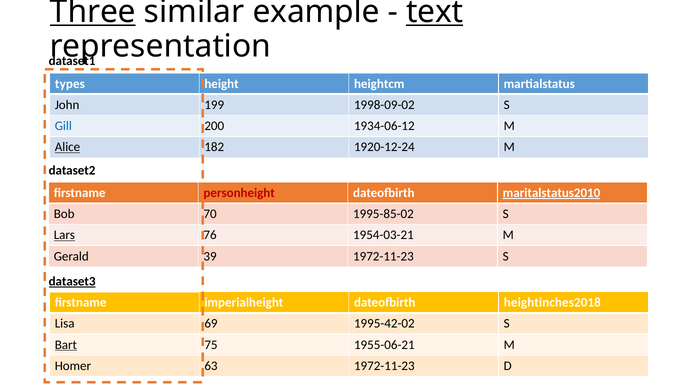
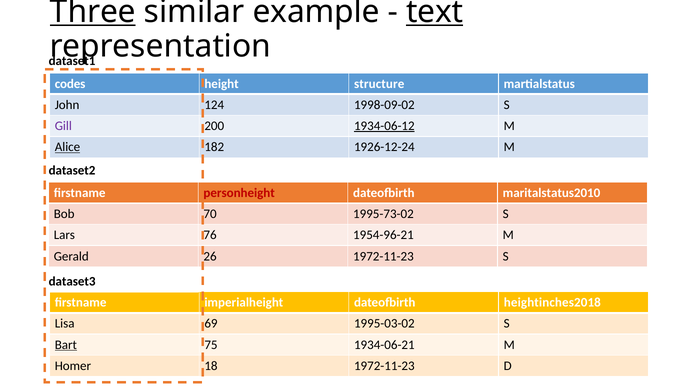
types: types -> codes (70, 84)
heightcm: heightcm -> structure (379, 84)
199: 199 -> 124 (214, 105)
Gill colour: blue -> purple (63, 126)
1934-06-12 underline: none -> present (384, 126)
1920-12-24: 1920-12-24 -> 1926-12-24 (384, 147)
maritalstatus2010 underline: present -> none (551, 193)
1995-85-02: 1995-85-02 -> 1995-73-02 (383, 214)
Lars underline: present -> none (64, 235)
1954-03-21: 1954-03-21 -> 1954-96-21 (383, 235)
39: 39 -> 26 (210, 256)
dataset3 underline: present -> none (72, 281)
1995-42-02: 1995-42-02 -> 1995-03-02 (384, 323)
1955-06-21: 1955-06-21 -> 1934-06-21 (384, 344)
63: 63 -> 18 (211, 365)
